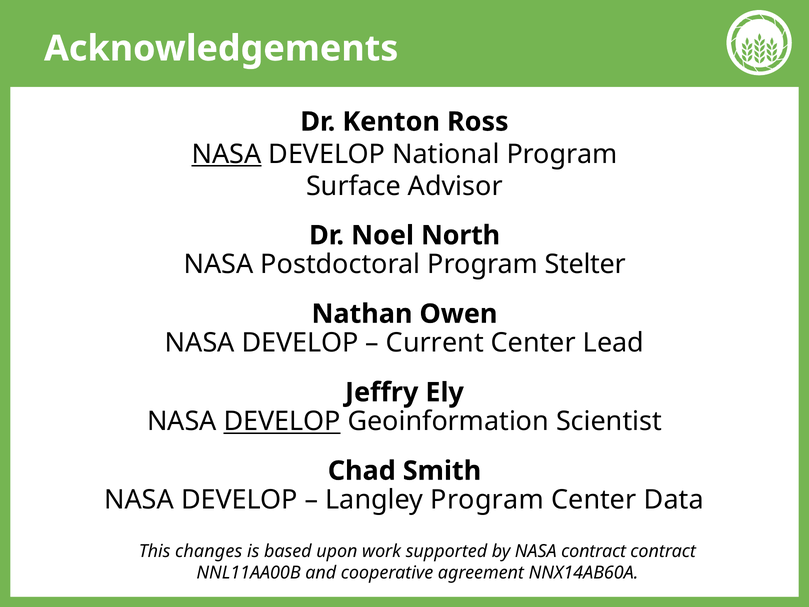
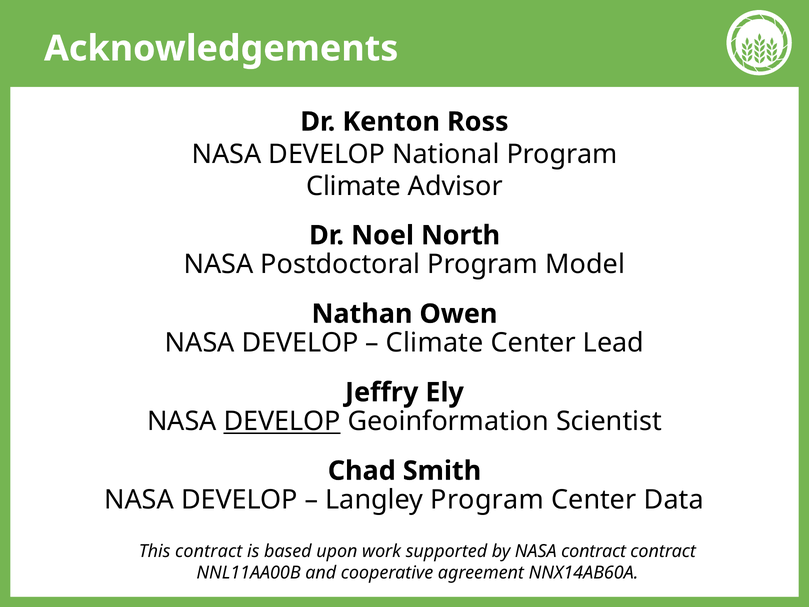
NASA underline: present -> none (226, 154)
Surface: Surface -> Climate (354, 186)
Stelter: Stelter -> Model (585, 264)
Current: Current -> Climate (435, 343)
This changes: changes -> contract (209, 551)
